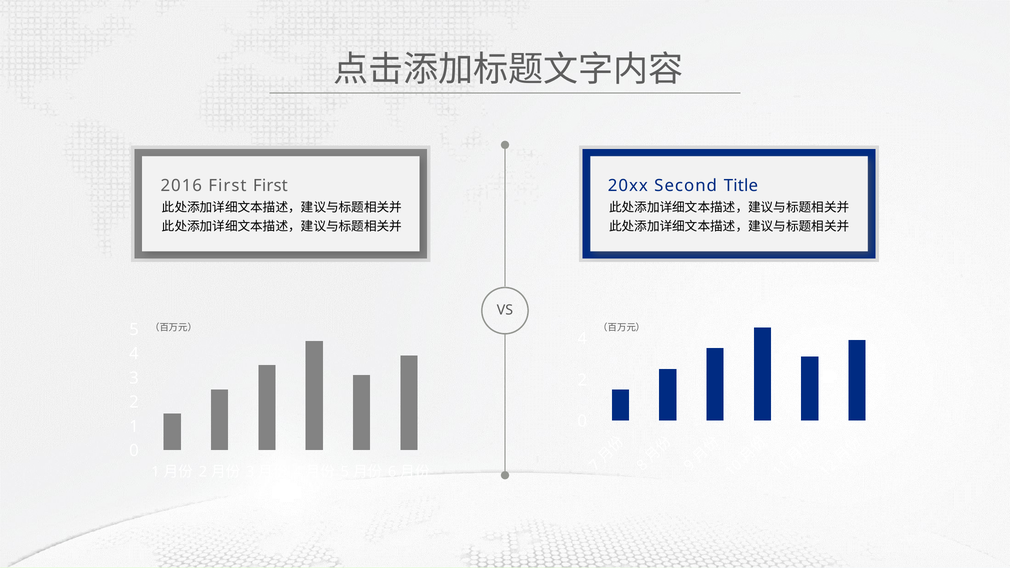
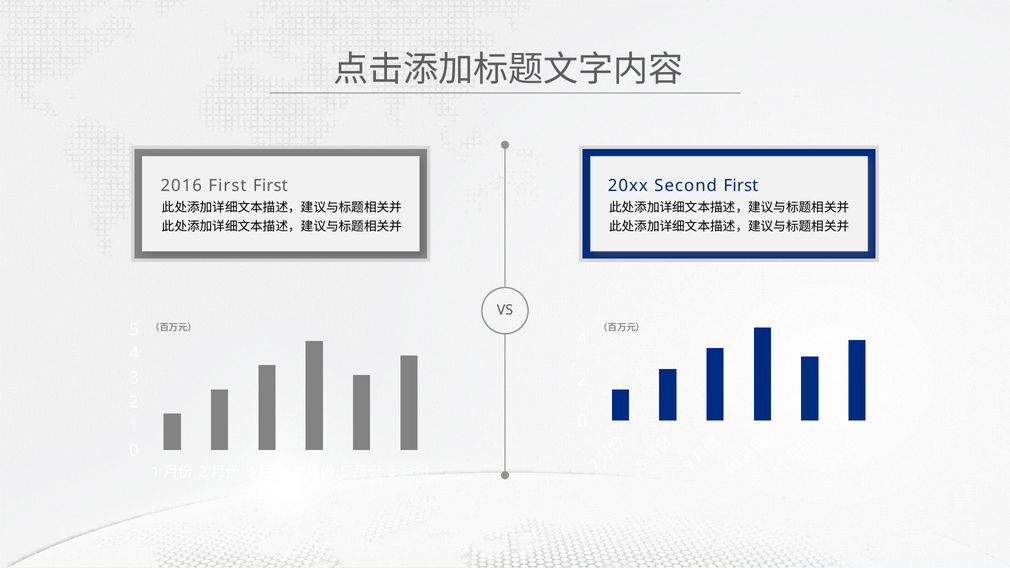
Second Title: Title -> First (741, 186)
